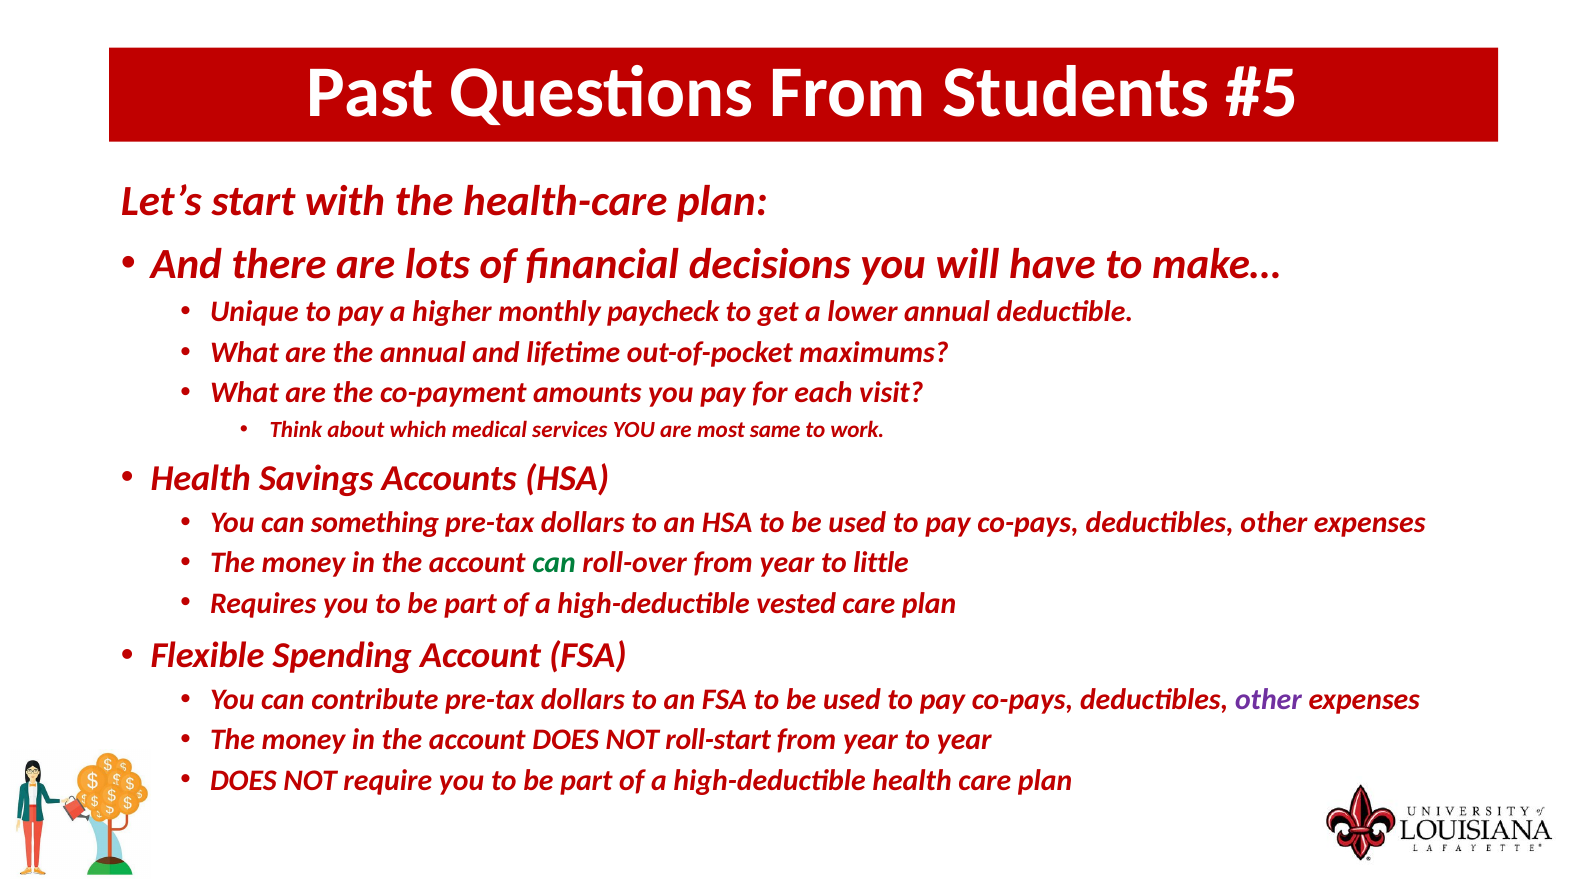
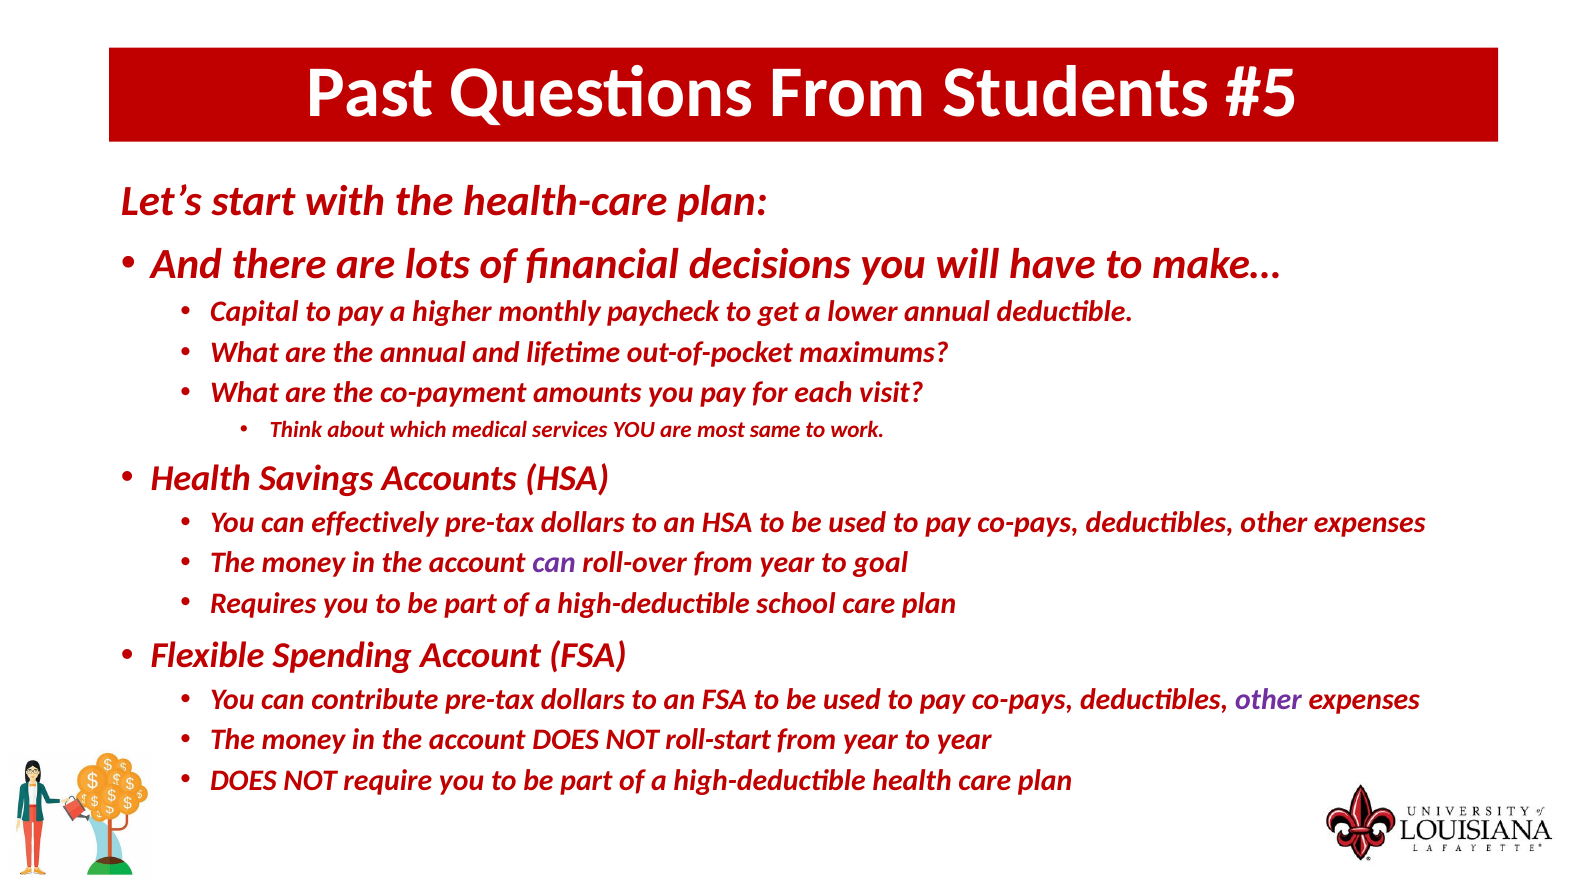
Unique: Unique -> Capital (254, 312)
something: something -> effectively (375, 522)
can colour: green -> purple (554, 563)
little: little -> goal (881, 563)
vested: vested -> school (796, 603)
